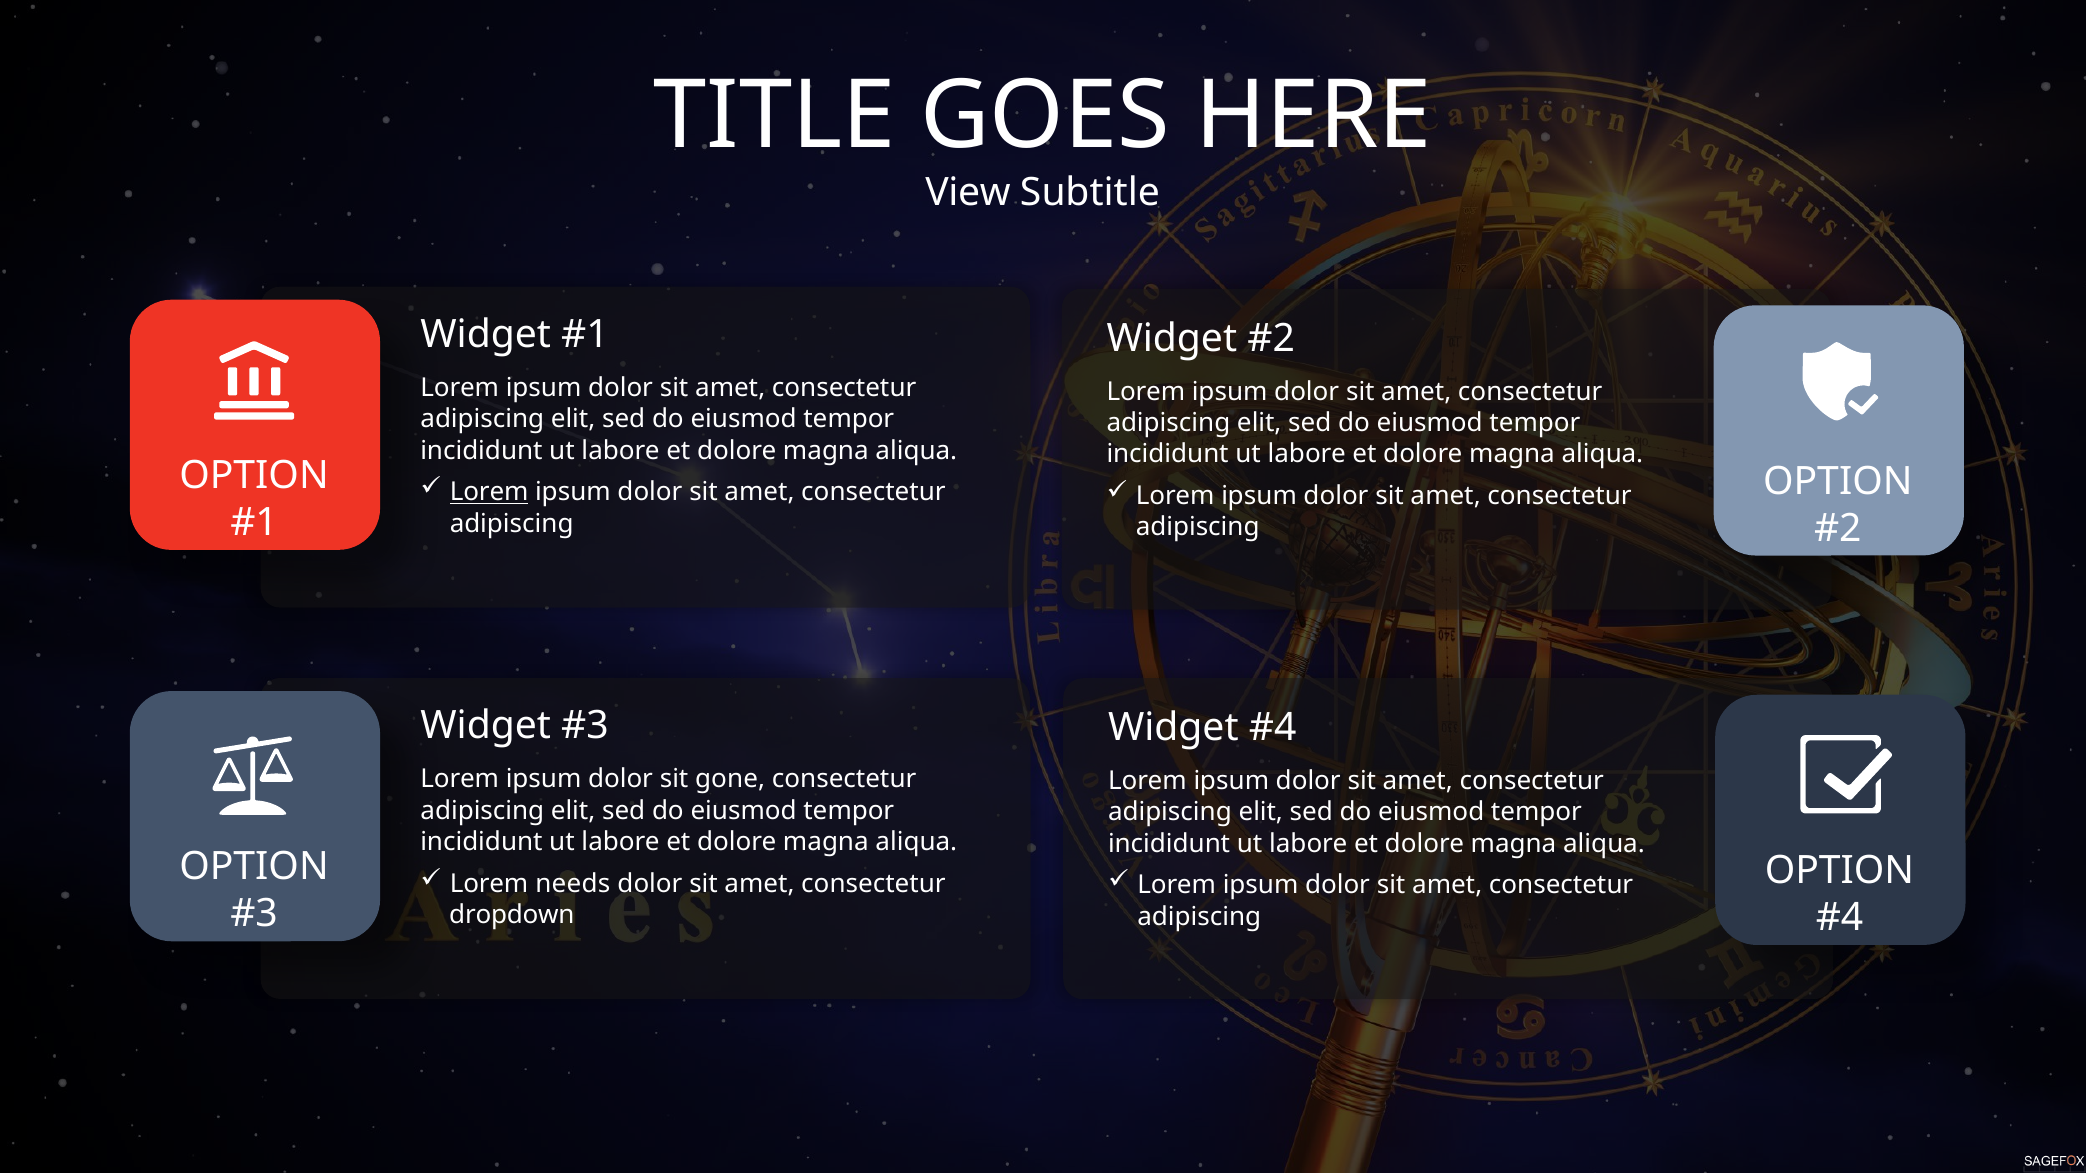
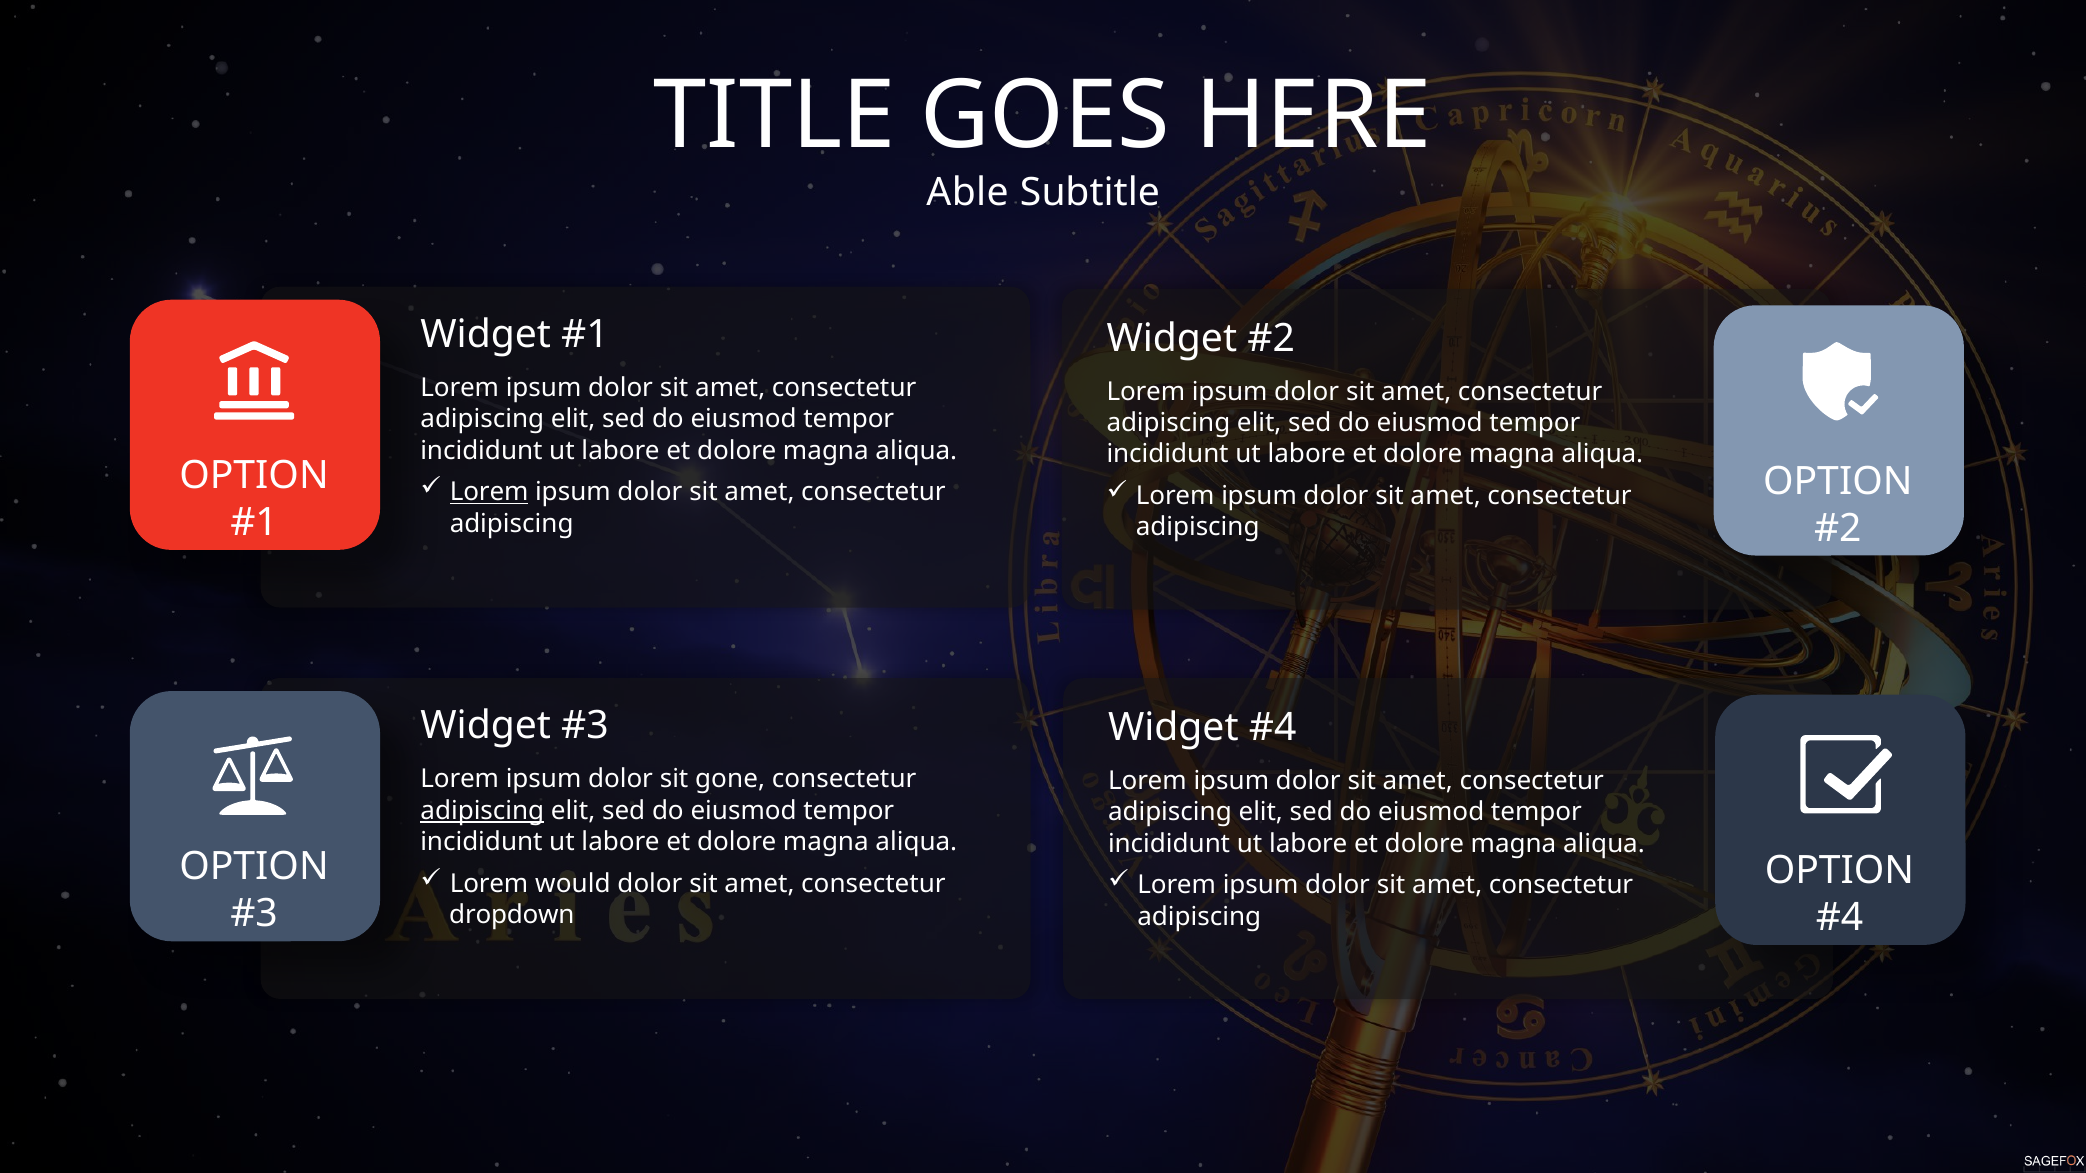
View: View -> Able (968, 193)
adipiscing underline: none -> present (482, 811)
needs: needs -> would (573, 884)
